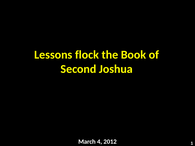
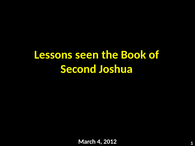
flock: flock -> seen (87, 55)
